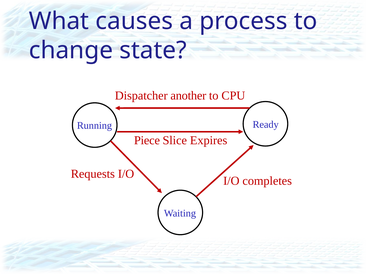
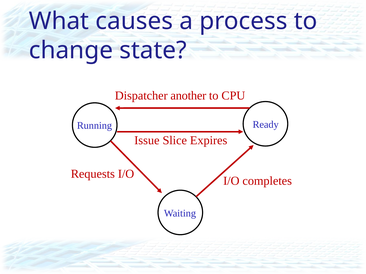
Piece: Piece -> Issue (147, 141)
